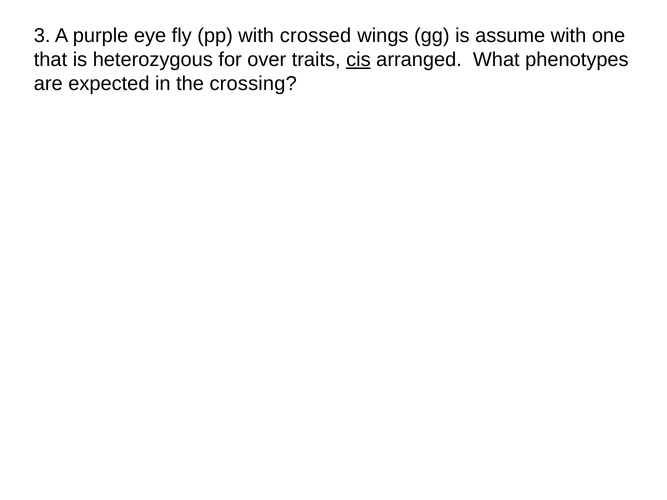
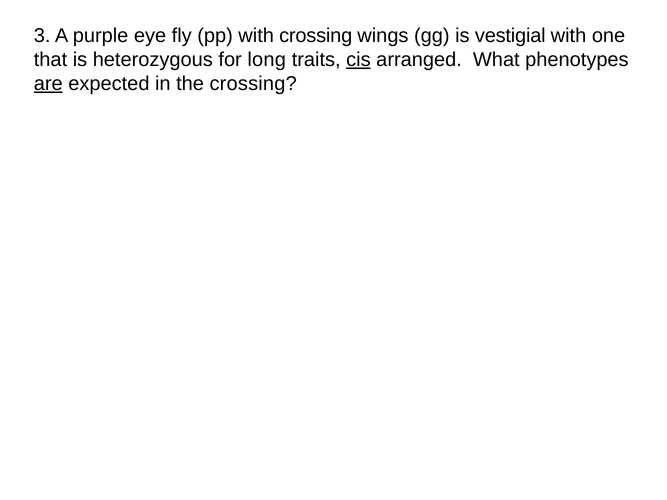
with crossed: crossed -> crossing (316, 36)
assume: assume -> vestigial (510, 36)
over: over -> long (267, 60)
are underline: none -> present (48, 84)
